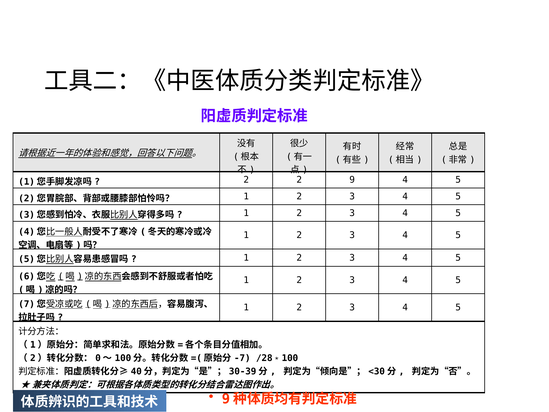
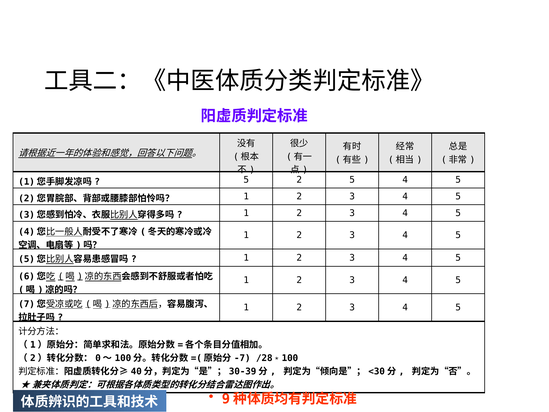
2: 2 -> 5 (246, 180)
2 9: 9 -> 5 (352, 180)
